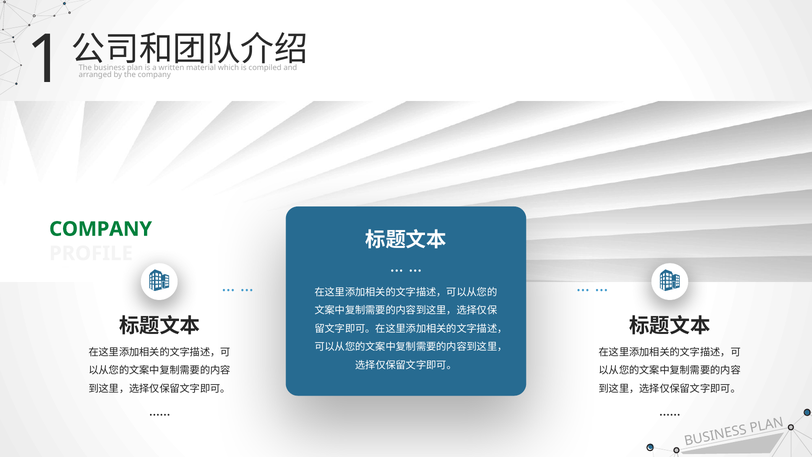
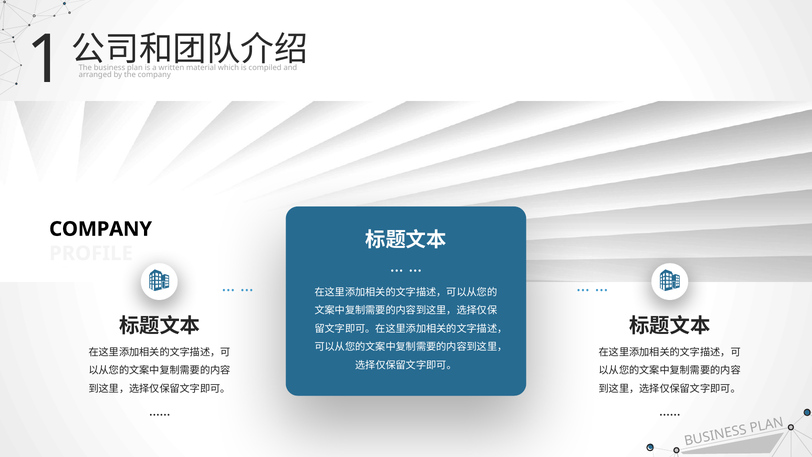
COMPANY colour: green -> black (101, 229)
